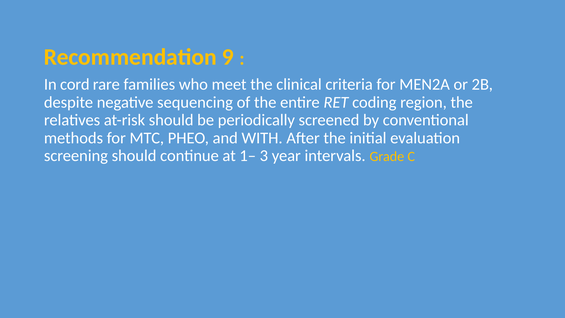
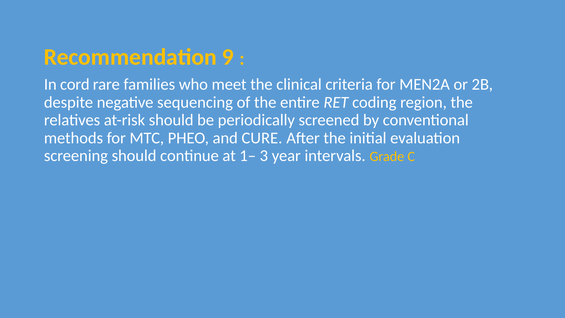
WITH: WITH -> CURE (262, 138)
